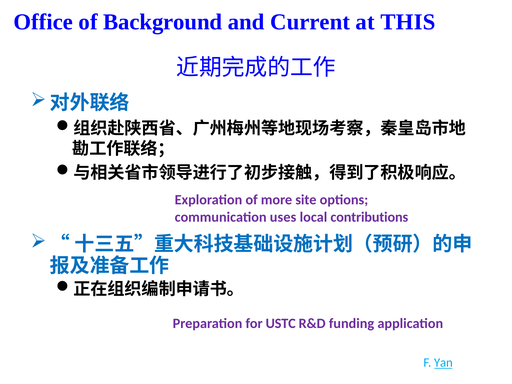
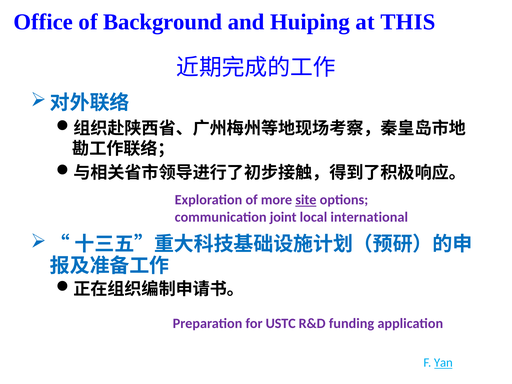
Current: Current -> Huiping (310, 22)
site underline: none -> present (306, 200)
uses: uses -> joint (283, 217)
contributions: contributions -> international (369, 217)
